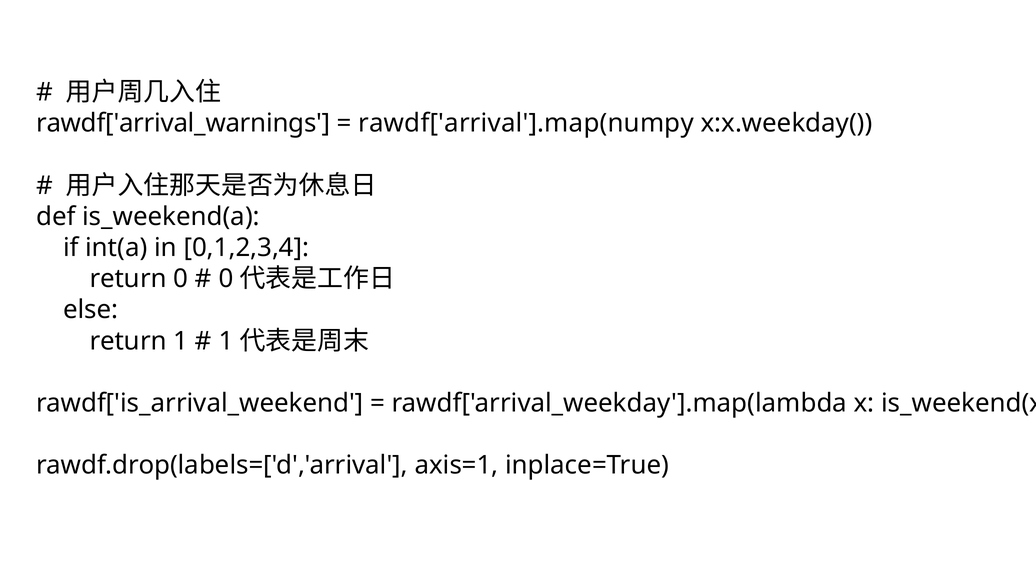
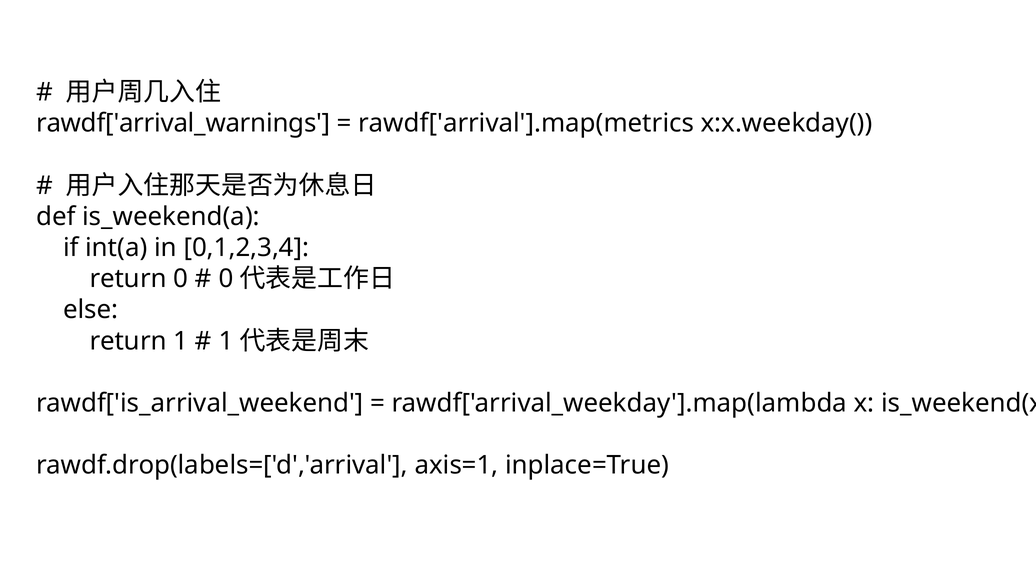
rawdf['arrival'].map(numpy: rawdf['arrival'].map(numpy -> rawdf['arrival'].map(metrics (526, 123)
